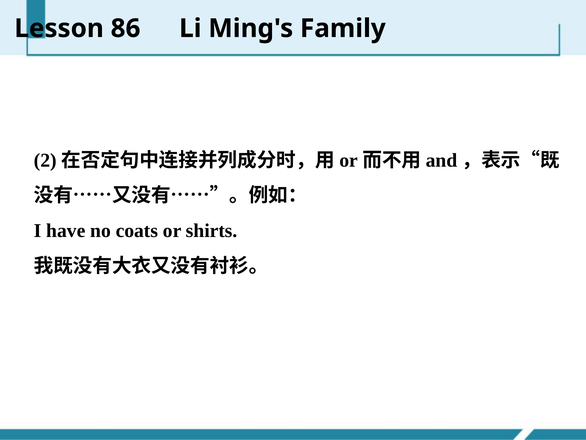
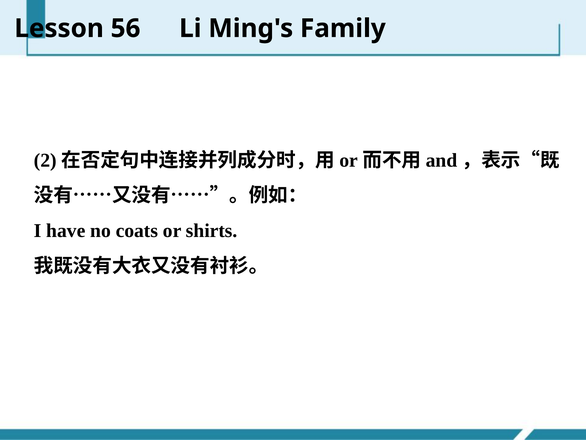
86: 86 -> 56 (126, 28)
